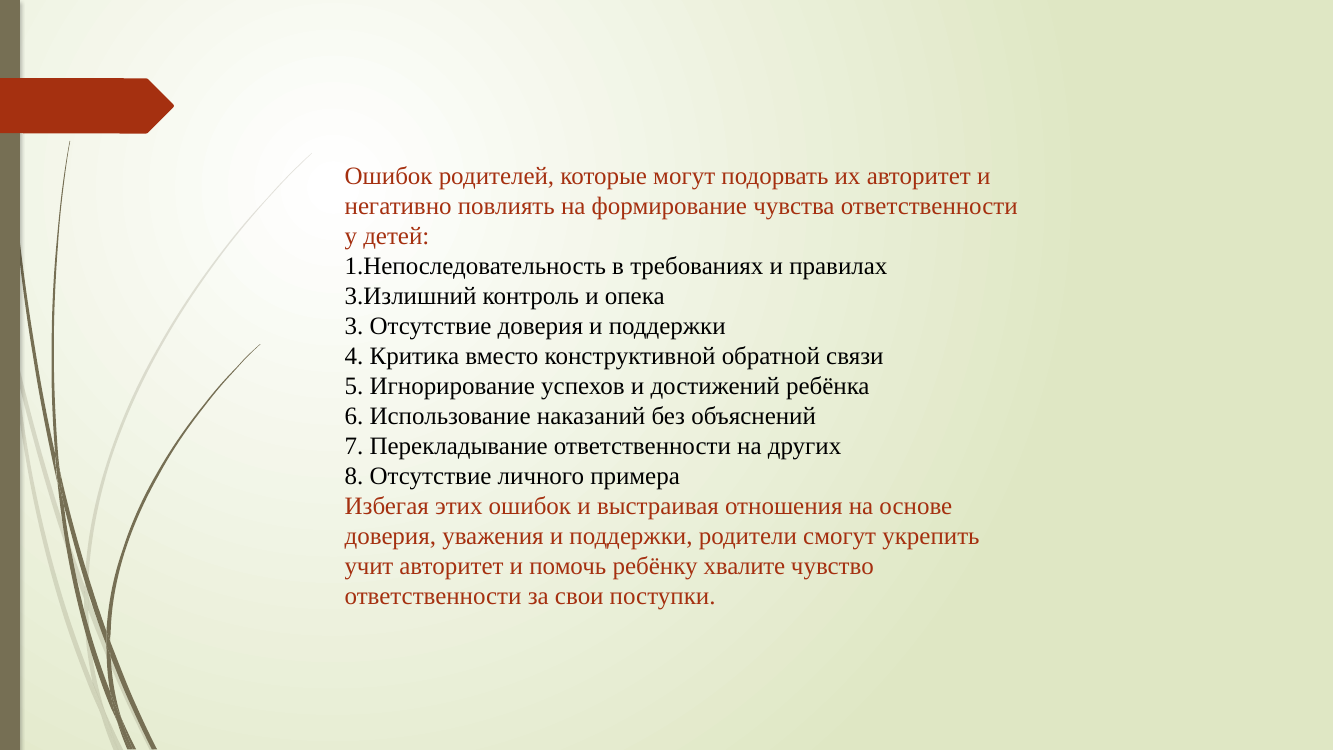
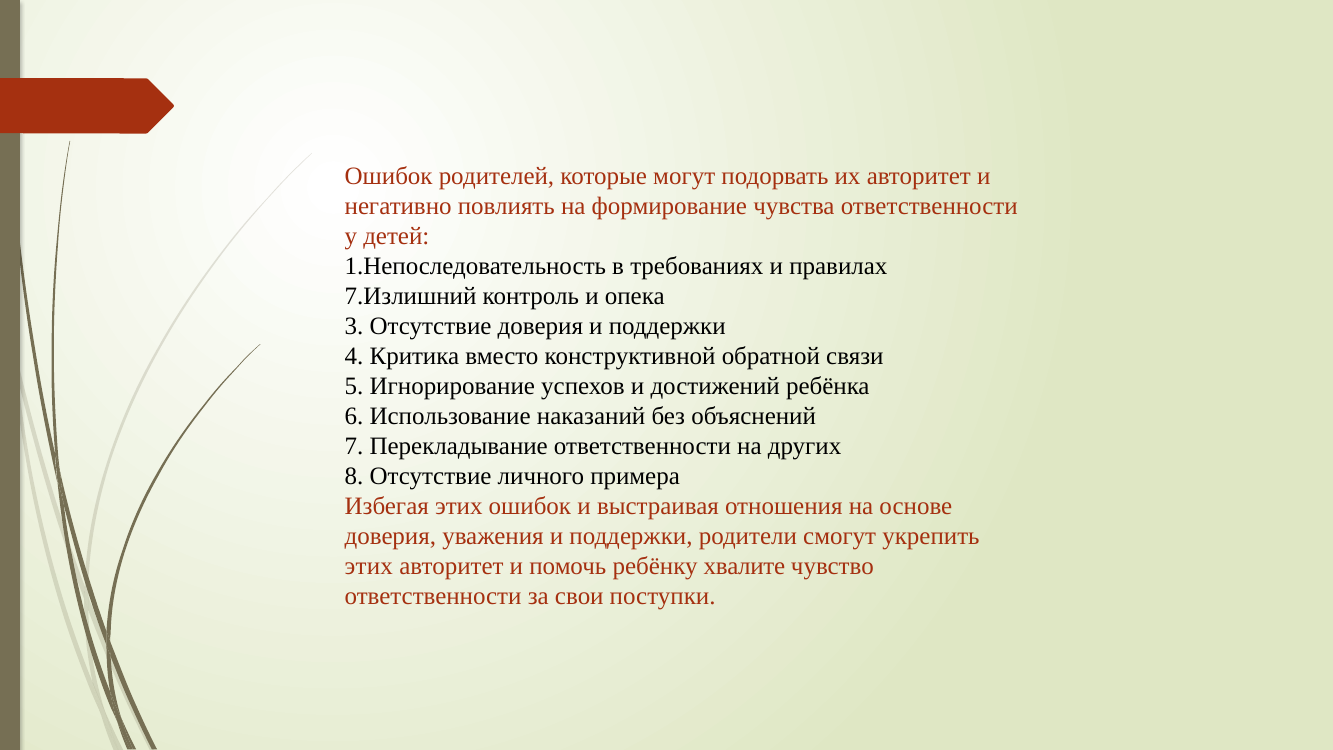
3.Излишний: 3.Излишний -> 7.Излишний (411, 296)
учит: учит -> этих (369, 566)
